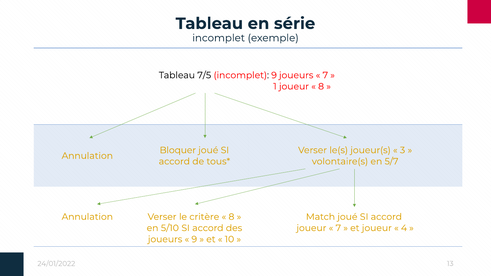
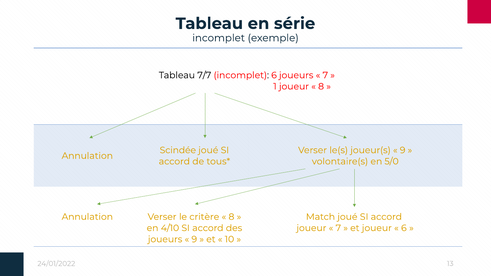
7/5: 7/5 -> 7/7 (204, 75)
incomplet 9: 9 -> 6 (274, 75)
Bloquer: Bloquer -> Scindée (178, 150)
3: 3 -> 9 (403, 150)
5/7: 5/7 -> 5/0 (392, 162)
5/10: 5/10 -> 4/10 (170, 228)
4: 4 -> 6 (404, 228)
